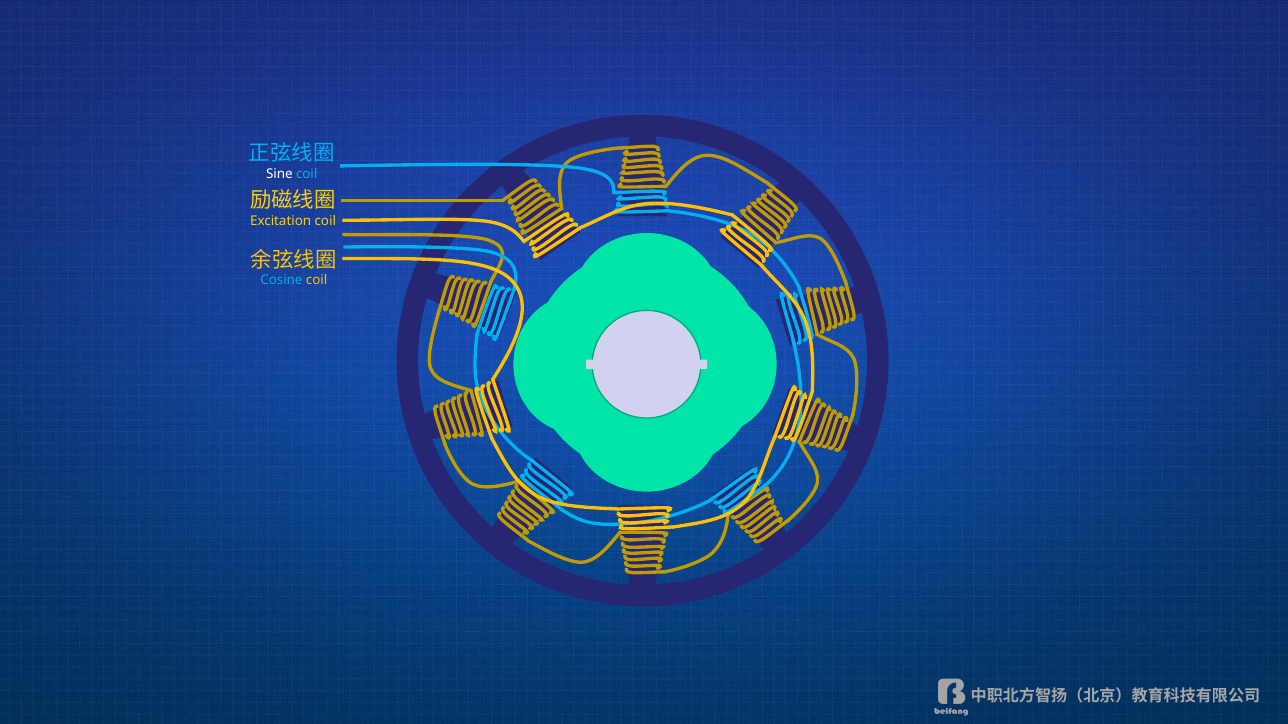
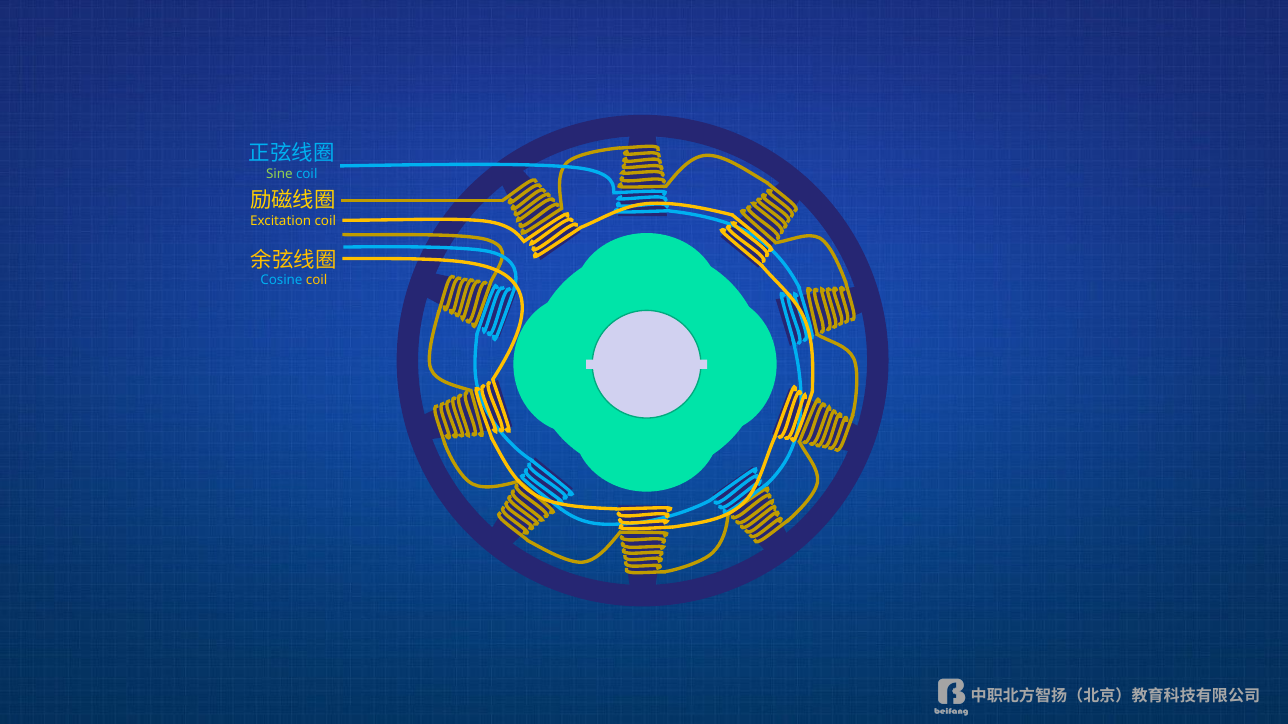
Sine colour: white -> light green (279, 174)
